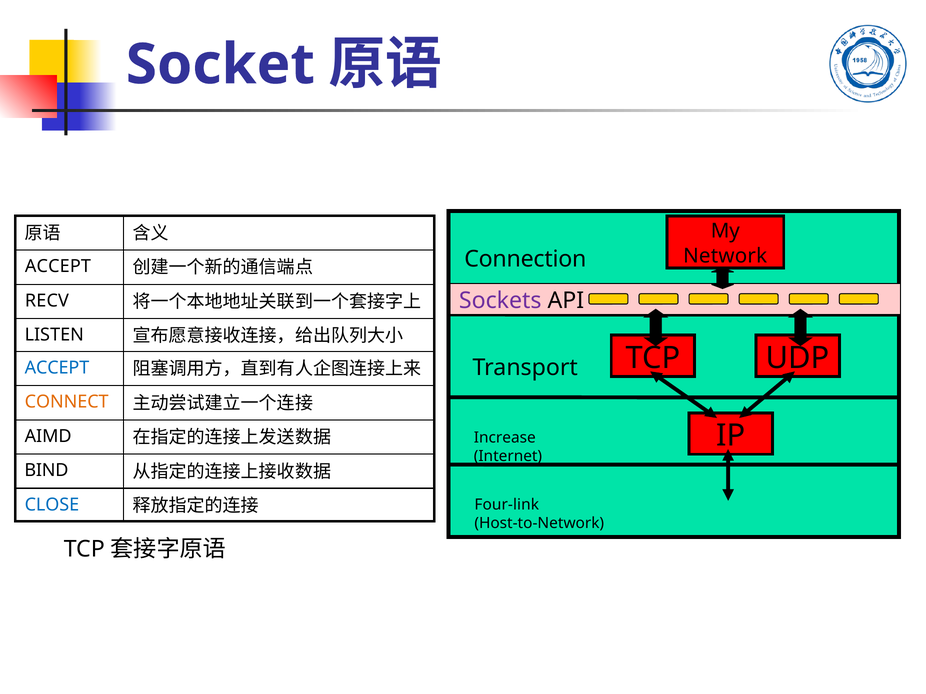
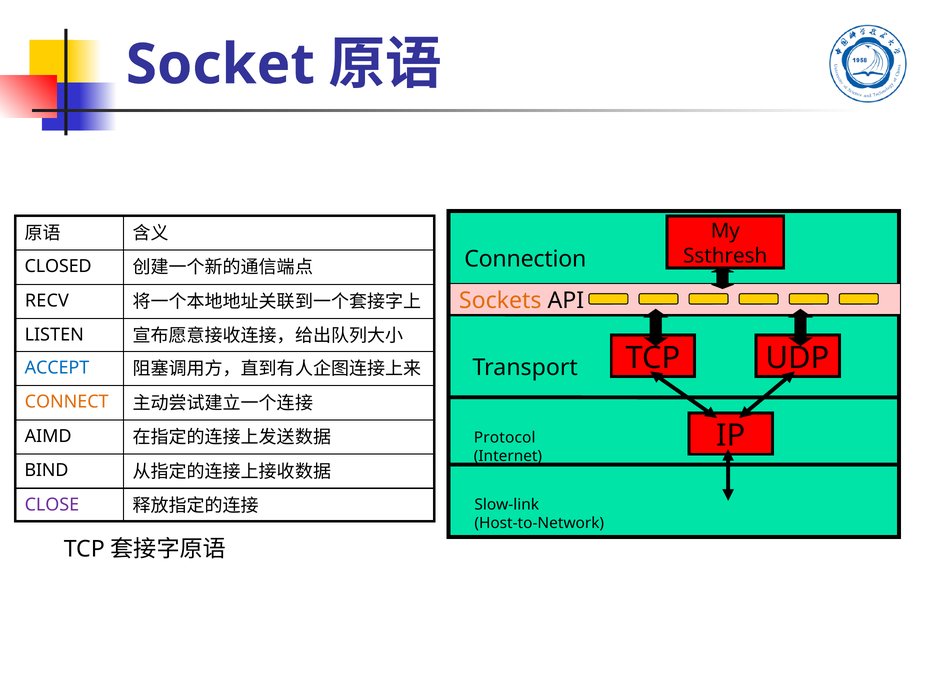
Network: Network -> Ssthresh (725, 256)
ACCEPT: ACCEPT -> CLOSED (58, 266)
Sockets colour: purple -> orange (500, 301)
Increase: Increase -> Protocol (505, 438)
CLOSE colour: blue -> purple (52, 505)
Four-link: Four-link -> Slow-link (507, 505)
